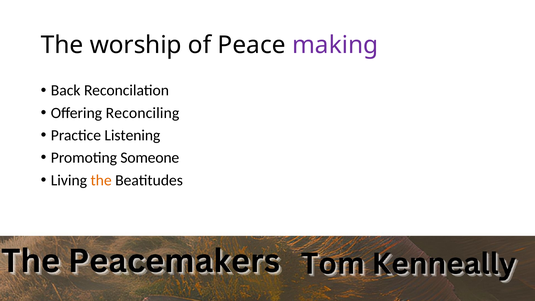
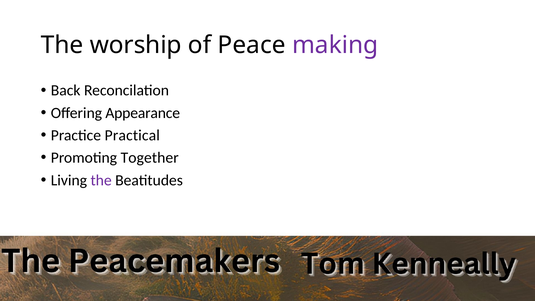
Reconciling: Reconciling -> Appearance (143, 113)
Listening: Listening -> Practical (132, 135)
Someone: Someone -> Together (150, 158)
the colour: orange -> purple (101, 180)
